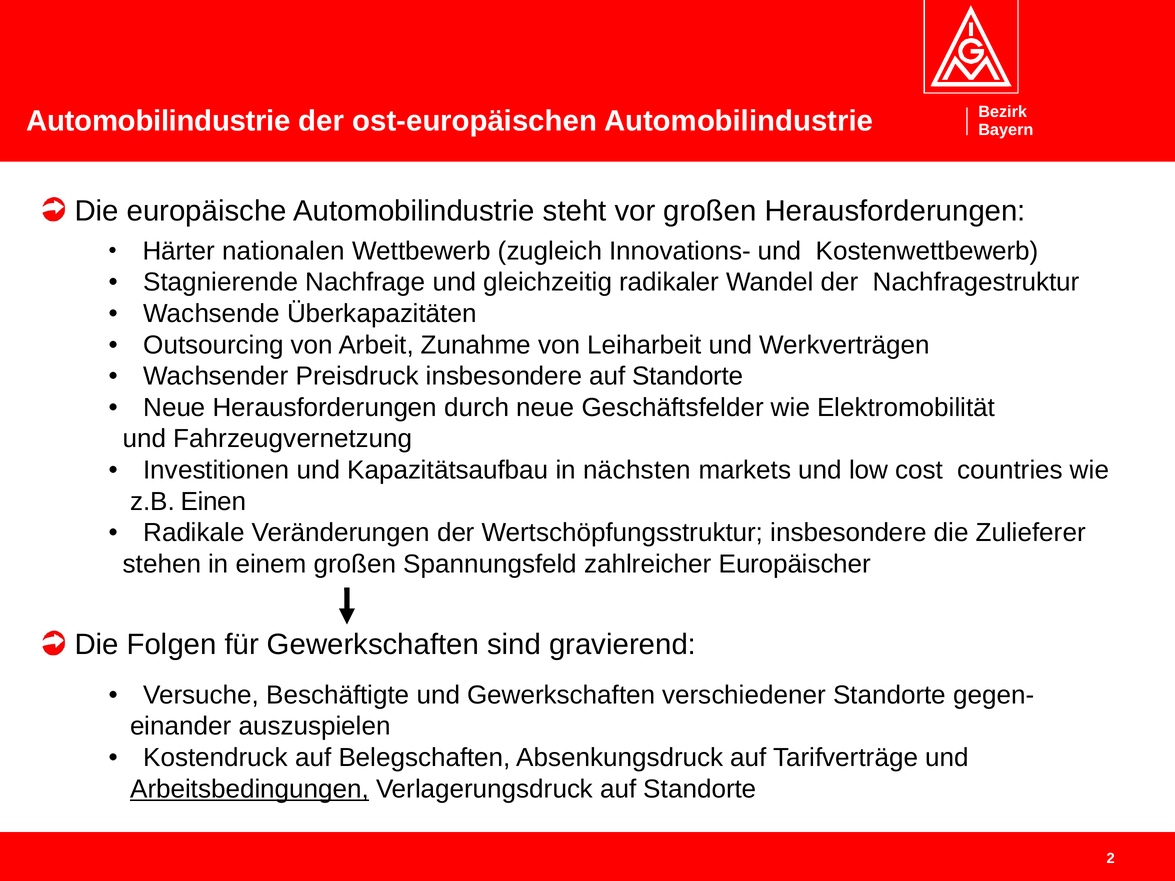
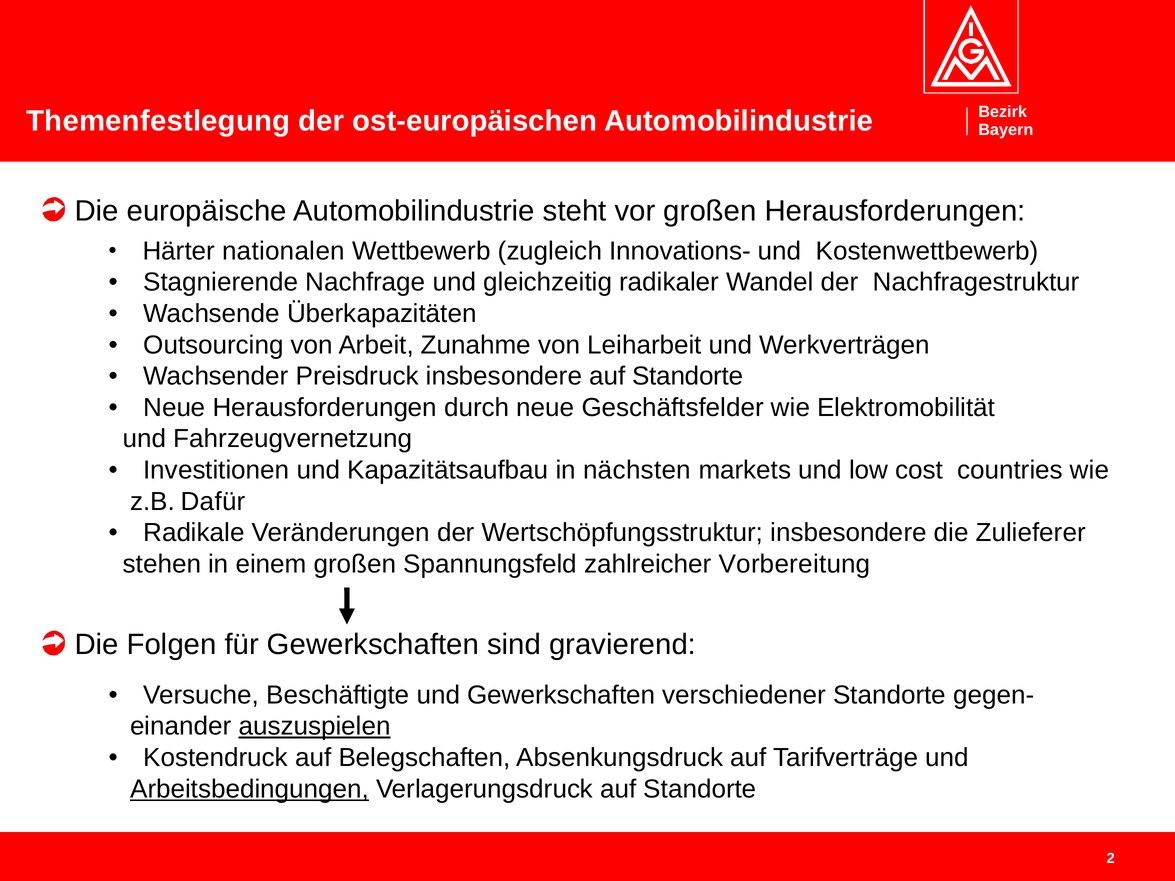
Automobilindustrie: Automobilindustrie -> Themenfestlegung (158, 121)
z.B Einen: Einen -> Dafür (213, 502)
Europäischer: Europäischer -> Vorbereitung (795, 564)
auszuspielen underline: none -> present (315, 727)
